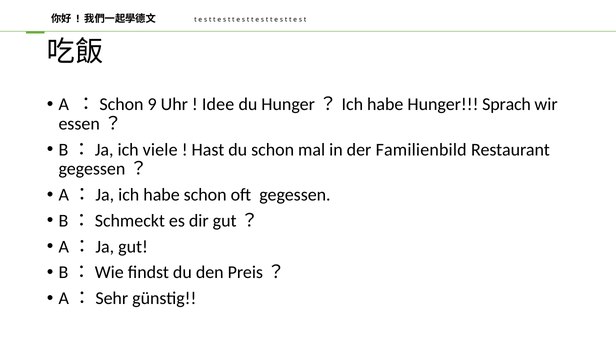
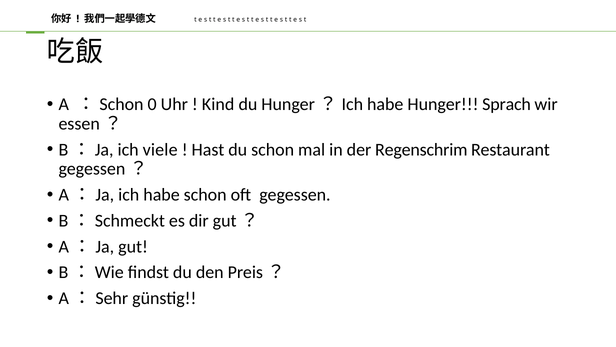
9: 9 -> 0 (152, 104)
Idee: Idee -> Kind (218, 104)
Familienbild: Familienbild -> Regenschrim (421, 149)
